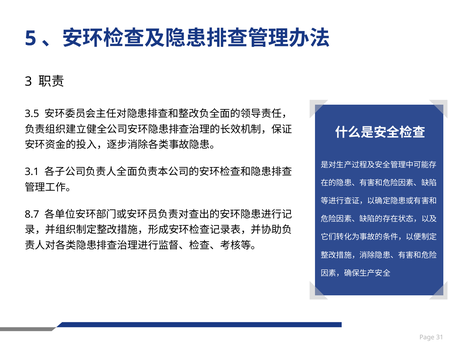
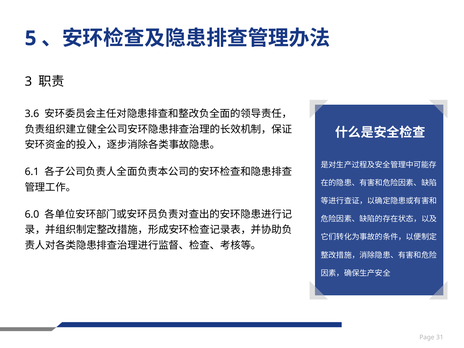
3.5: 3.5 -> 3.6 (32, 114)
3.1: 3.1 -> 6.1 (32, 172)
8.7: 8.7 -> 6.0 (32, 214)
